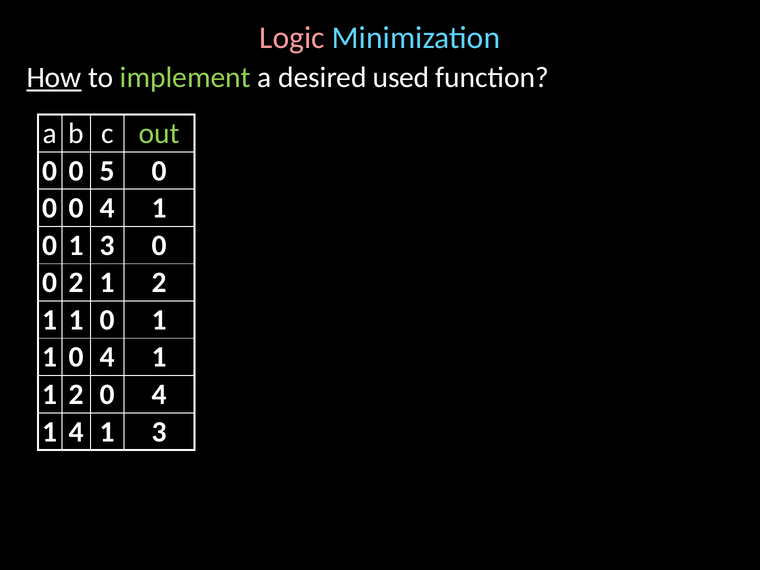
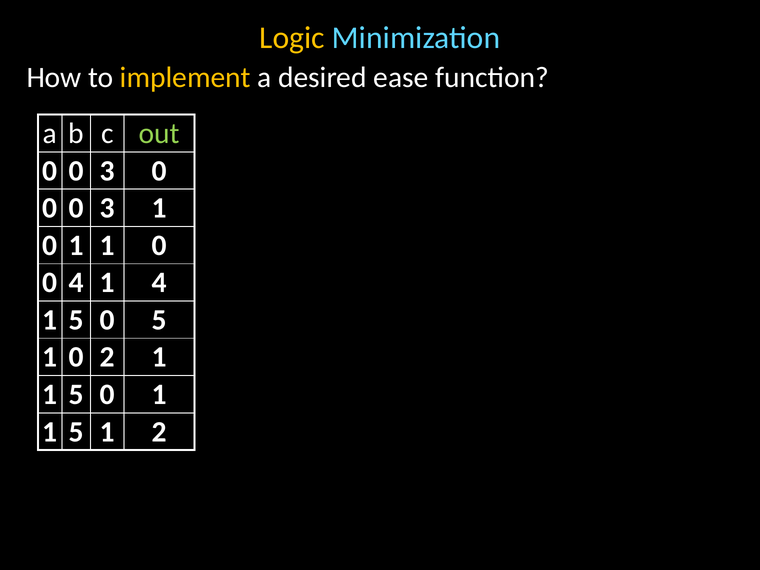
Logic colour: pink -> yellow (292, 38)
How underline: present -> none (54, 78)
implement colour: light green -> yellow (185, 78)
used: used -> ease (401, 78)
5: 5 -> 3 (107, 171)
4: 4 -> 3 (107, 208)
3: 3 -> 1 (107, 245)
0 2: 2 -> 4 (76, 283)
2: 2 -> 4 (159, 283)
1: 1 -> 5 (76, 320)
1: 1 -> 5 (159, 320)
1 0 4: 4 -> 2 (107, 357)
2: 2 -> 5 (76, 395)
4: 4 -> 1 (159, 395)
4: 4 -> 5 (76, 432)
3: 3 -> 2 (159, 432)
